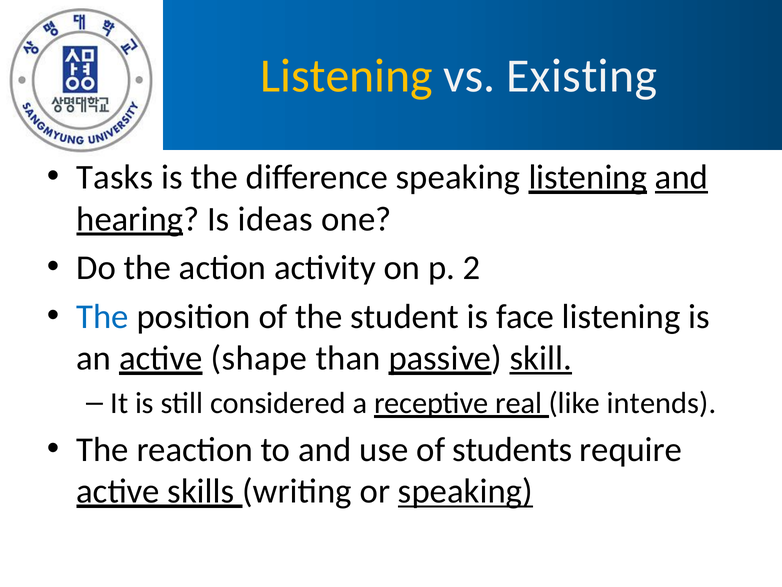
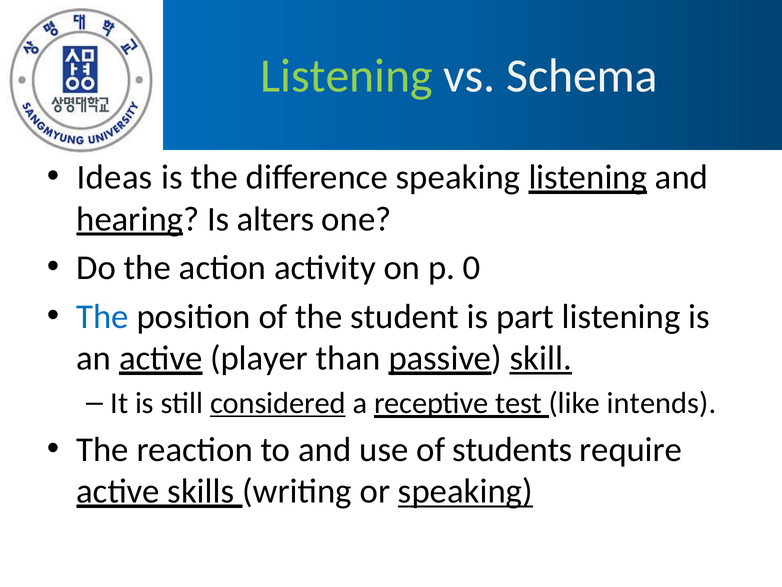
Listening colour: yellow -> light green (347, 76)
Existing: Existing -> Schema (582, 76)
Tasks: Tasks -> Ideas (115, 177)
and underline: present -> none (682, 177)
ideas: ideas -> alters (276, 219)
2: 2 -> 0 (472, 268)
face: face -> part (525, 316)
shape: shape -> player (259, 358)
considered underline: none -> present (278, 403)
real: real -> test (519, 403)
